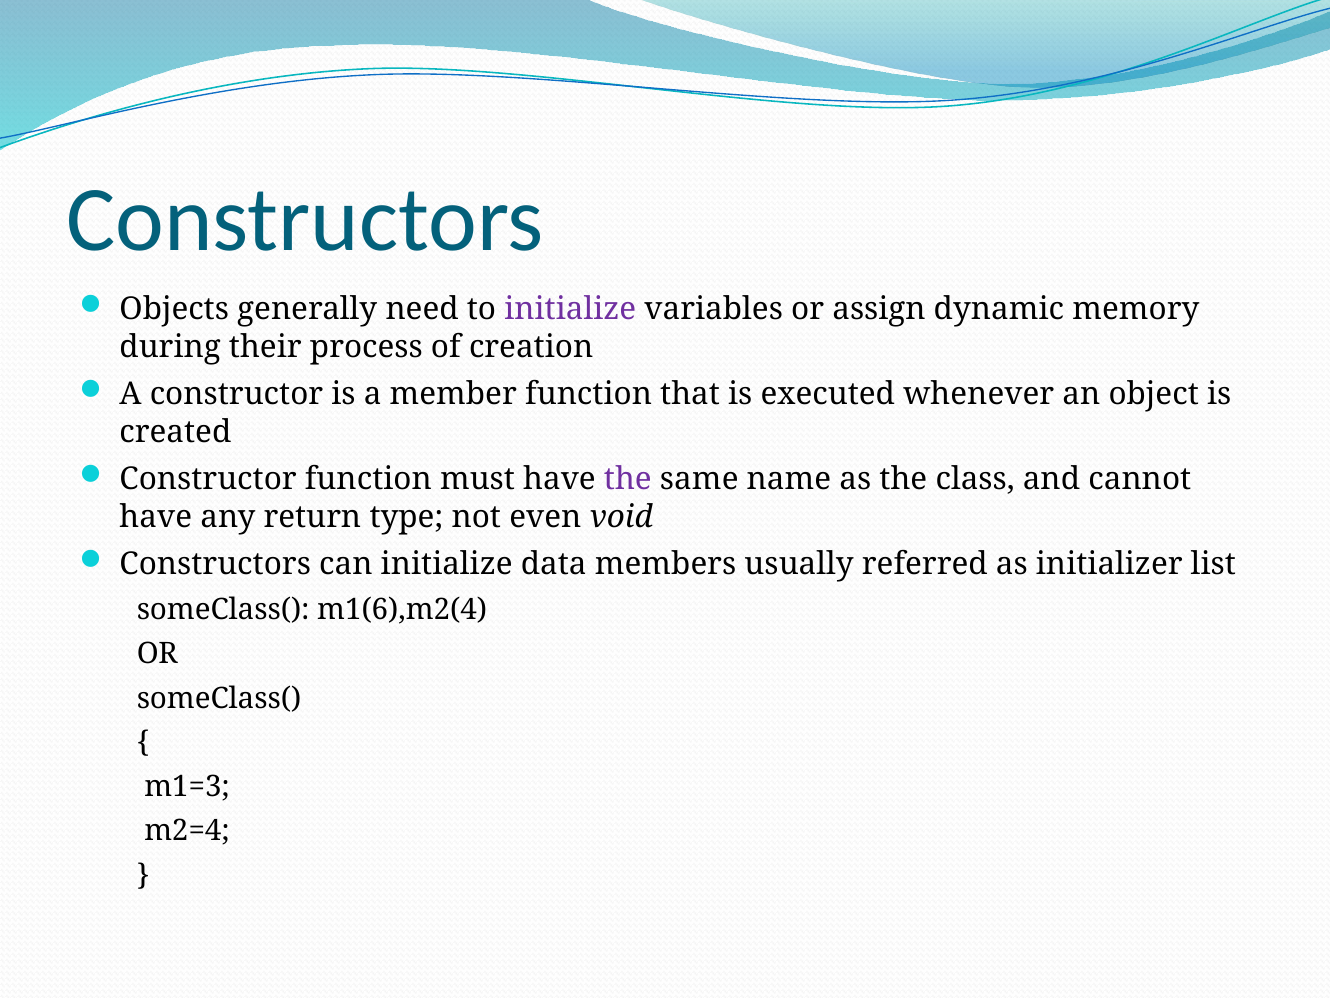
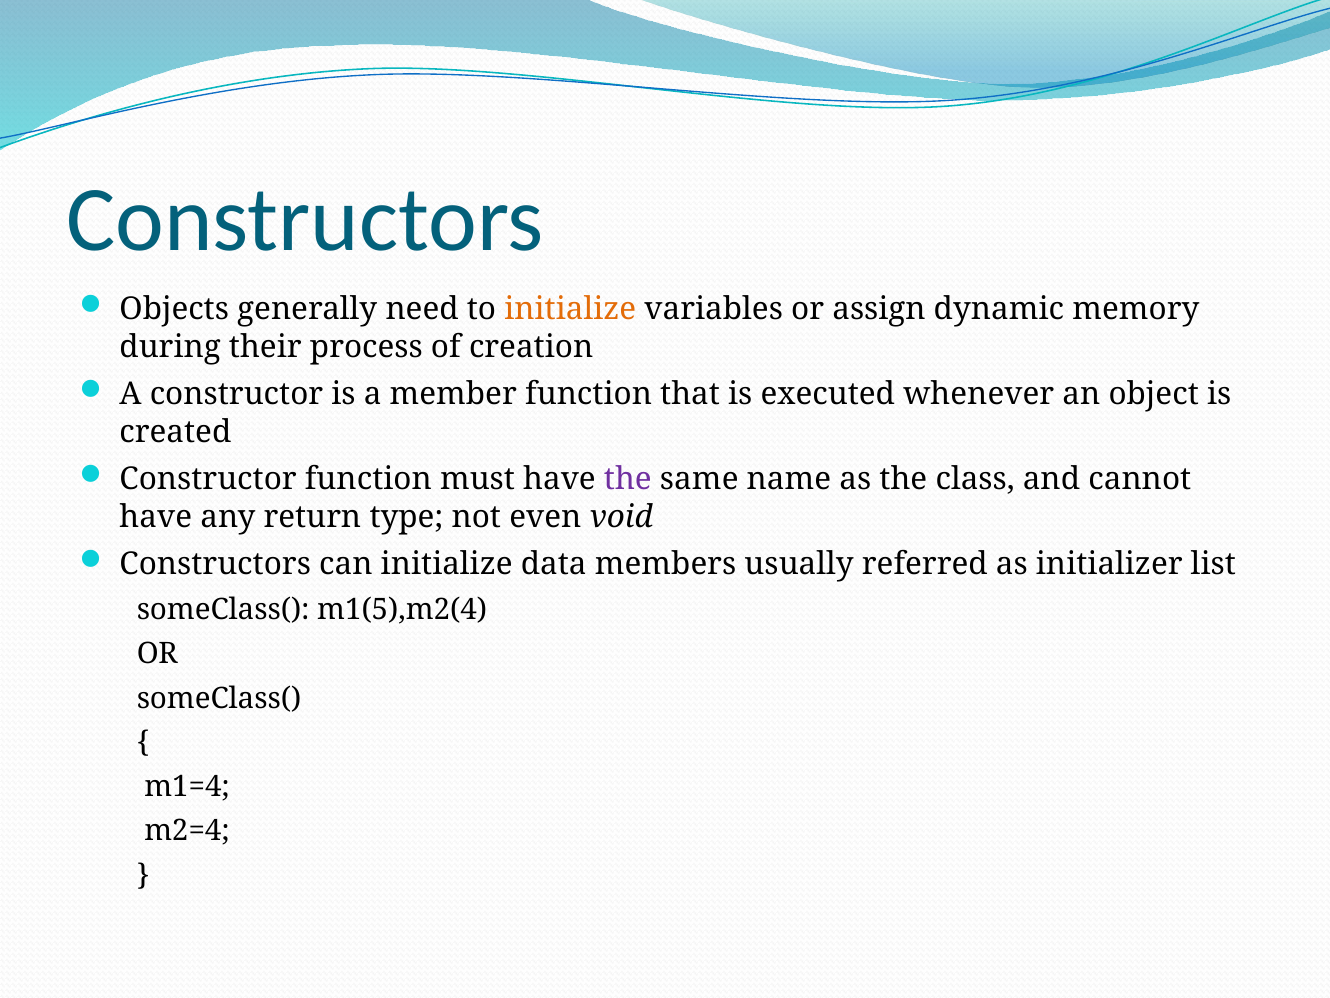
initialize colour: purple -> orange (570, 309)
m1(6),m2(4: m1(6),m2(4 -> m1(5),m2(4 (402, 609)
m1=3: m1=3 -> m1=4 (187, 787)
